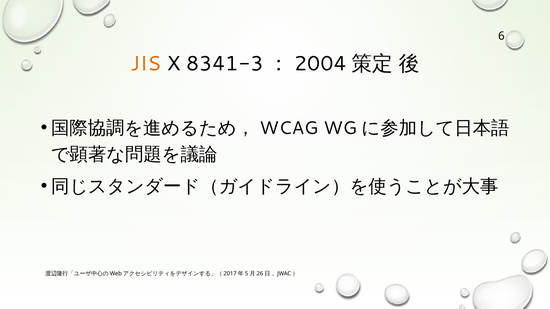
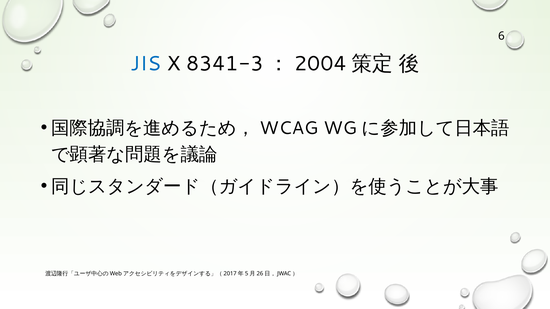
JIS colour: orange -> blue (146, 64)
